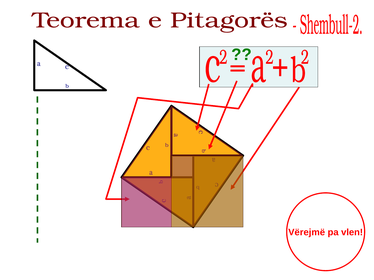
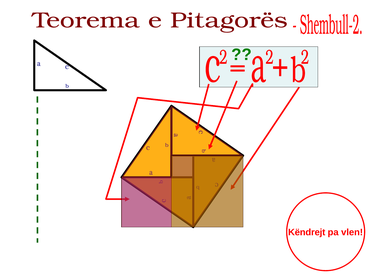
Vërejmë: Vërejmë -> Këndrejt (307, 233)
